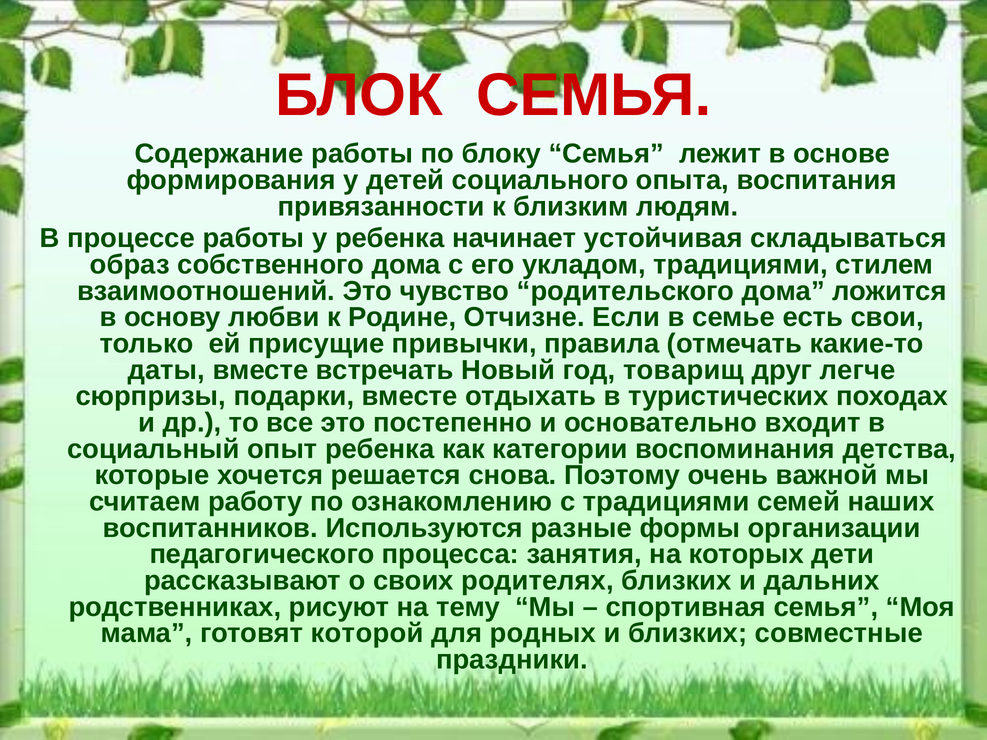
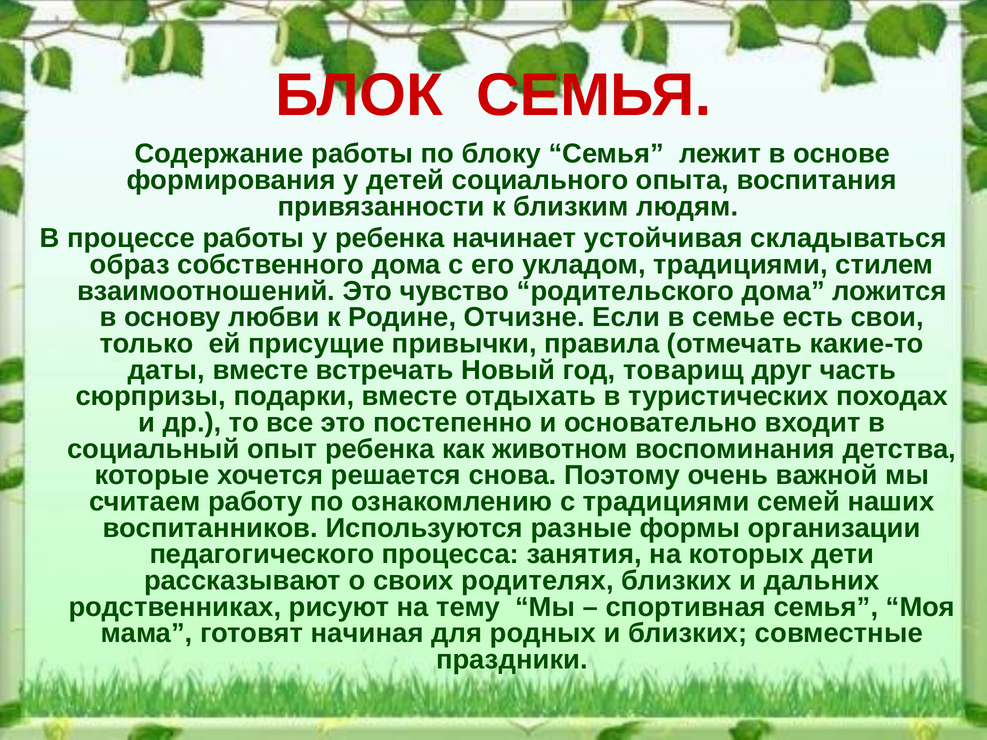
легче: легче -> часть (858, 370)
категории: категории -> животном (560, 449)
которой: которой -> начиная (367, 634)
